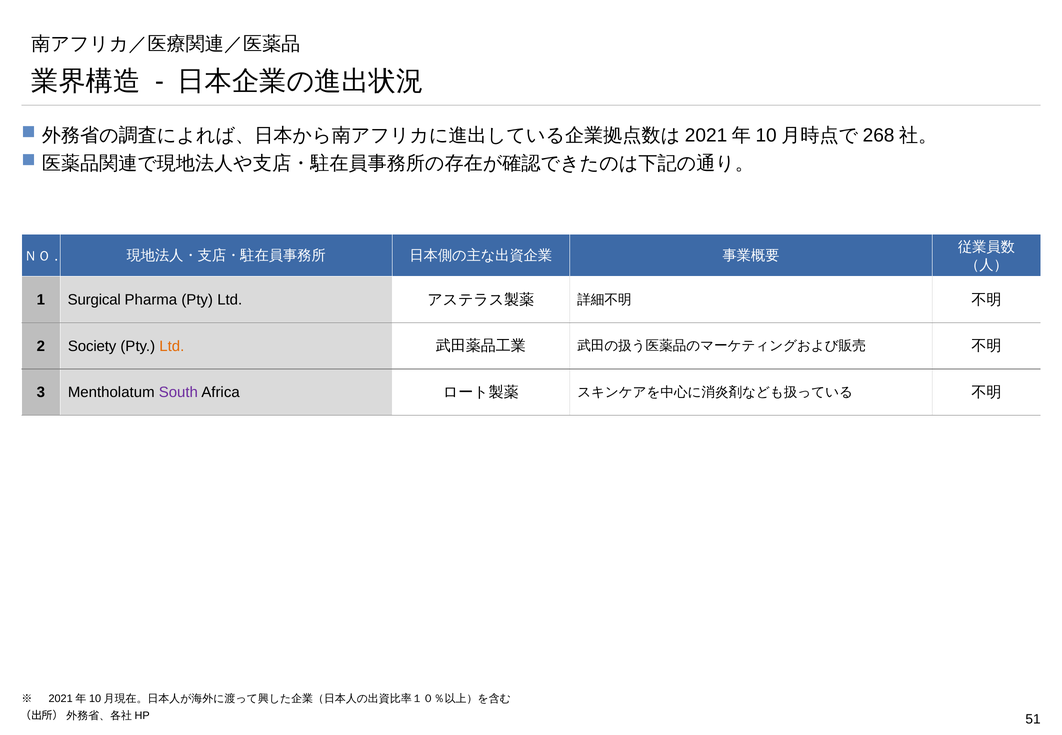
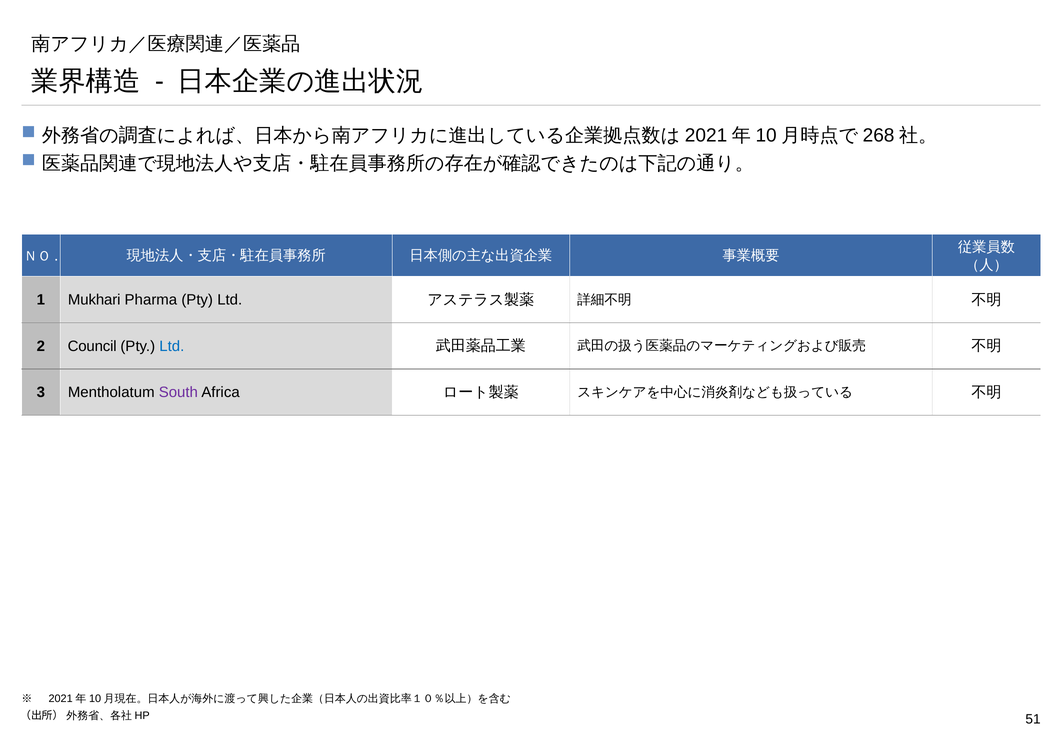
Surgical: Surgical -> Mukhari (94, 300)
Society: Society -> Council (92, 346)
Ltd colour: orange -> blue (172, 346)
